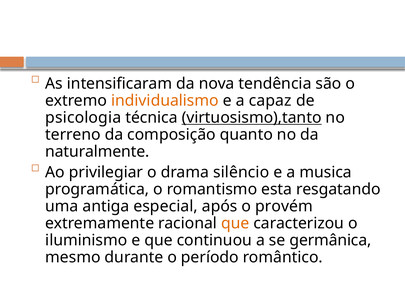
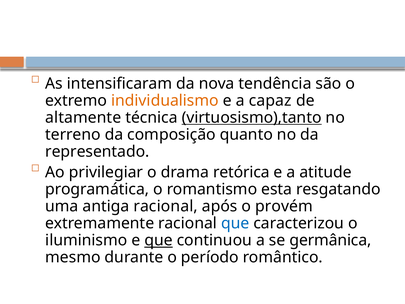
psicologia: psicologia -> altamente (83, 117)
naturalmente: naturalmente -> representado (97, 151)
silêncio: silêncio -> retórica (241, 172)
musica: musica -> atitude (326, 172)
antiga especial: especial -> racional (166, 206)
que colour: orange -> blue (235, 223)
que underline: none -> present (159, 240)
